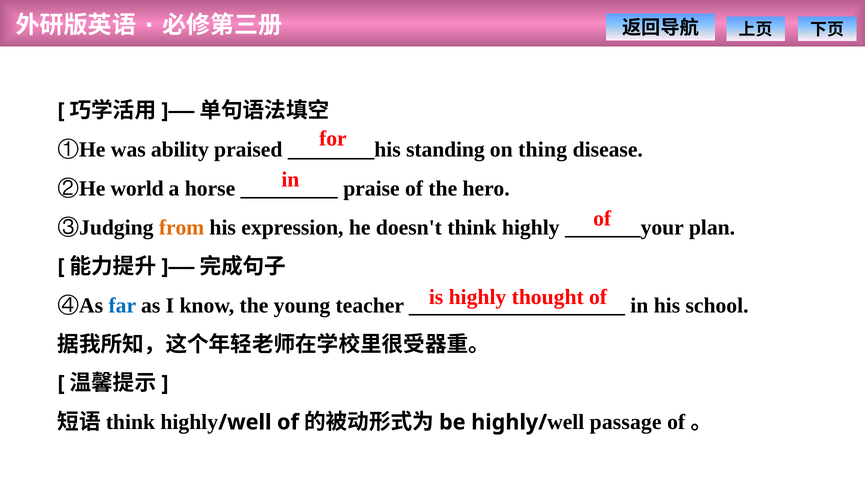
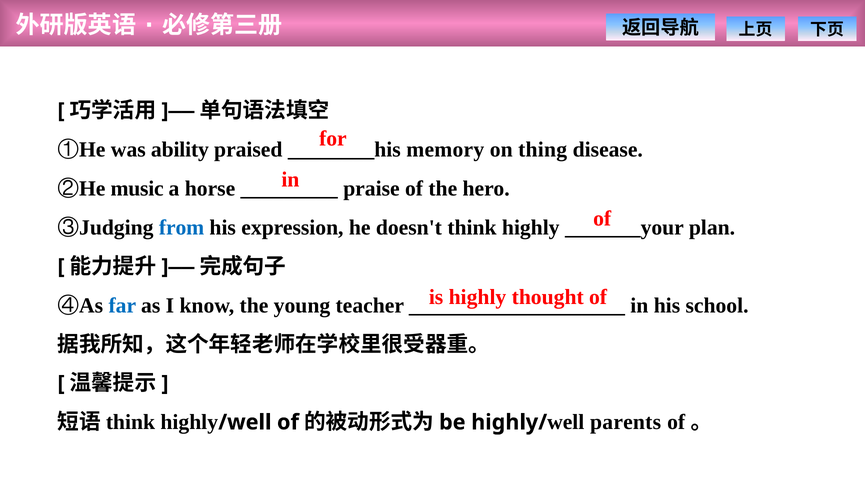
standing: standing -> memory (445, 149)
world: world -> music (137, 188)
from colour: orange -> blue (182, 227)
passage: passage -> parents (626, 422)
